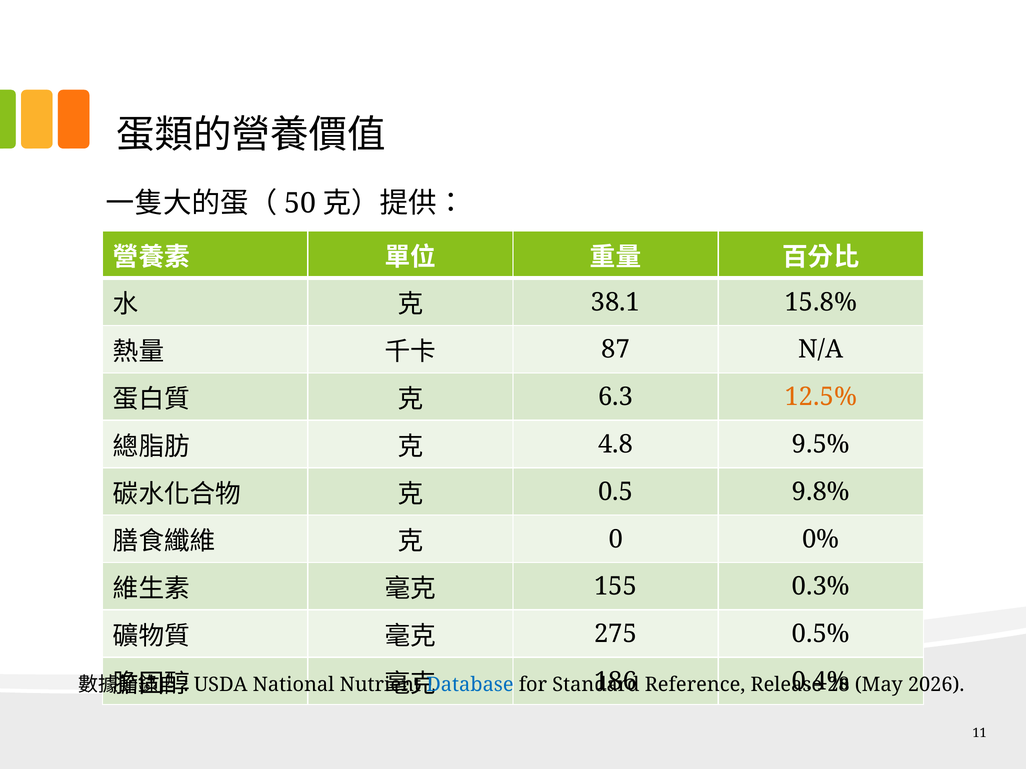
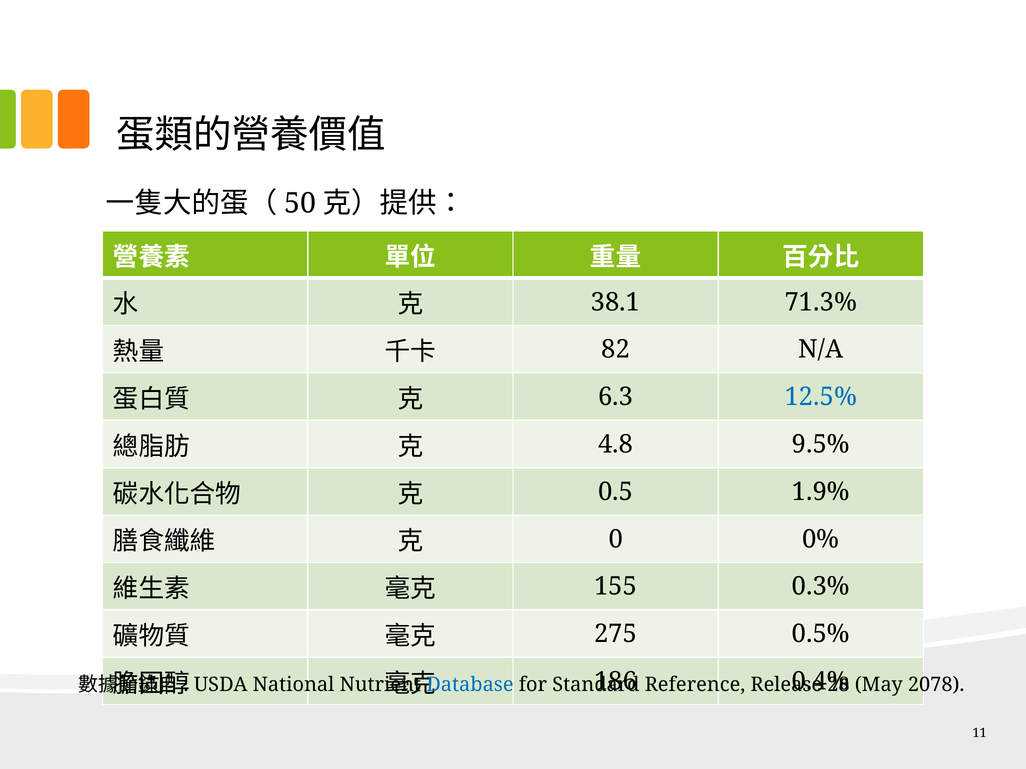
15.8%: 15.8% -> 71.3% (821, 302)
87: 87 -> 82 (616, 350)
12.5% colour: orange -> blue (821, 397)
9.8%: 9.8% -> 1.9% (821, 492)
2026: 2026 -> 2078 (936, 685)
